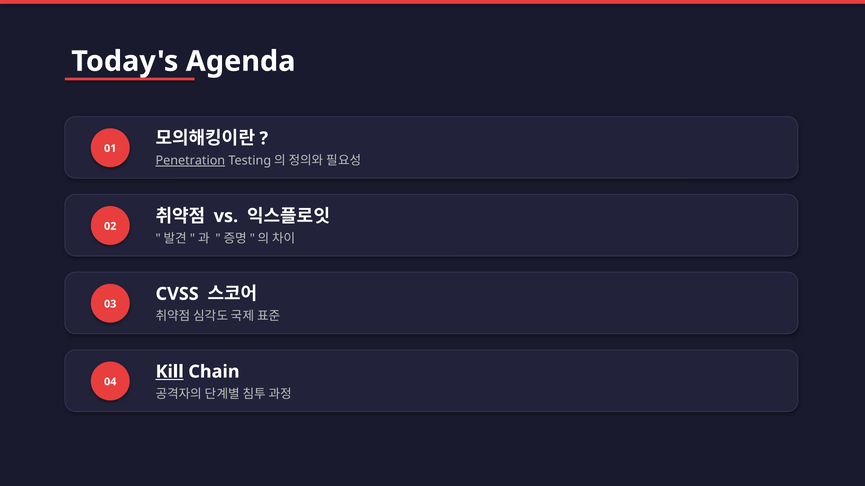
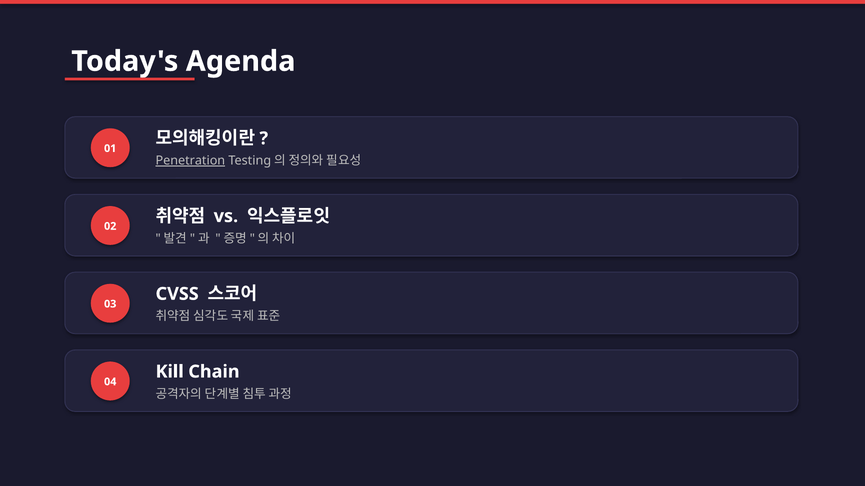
Kill underline: present -> none (170, 372)
